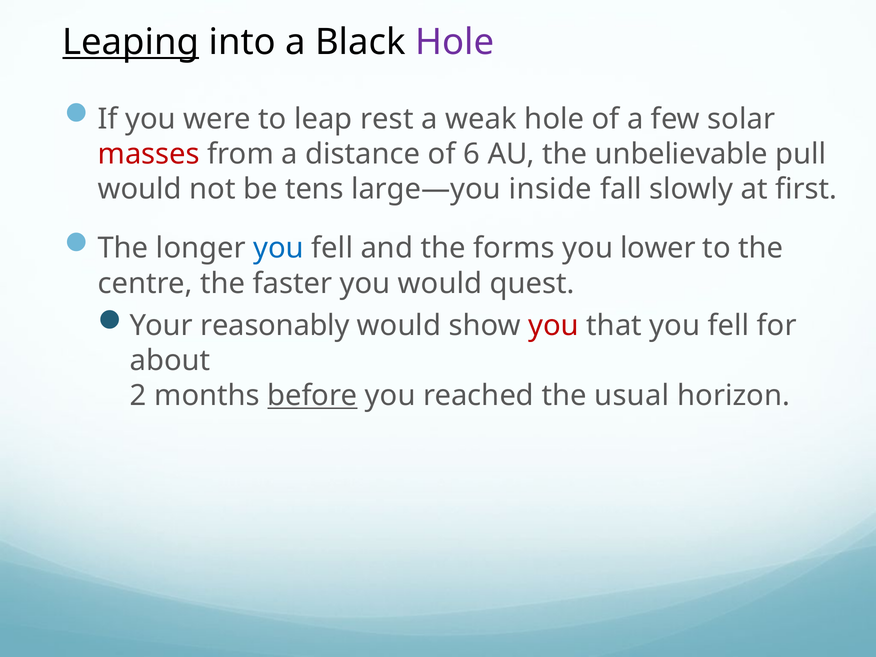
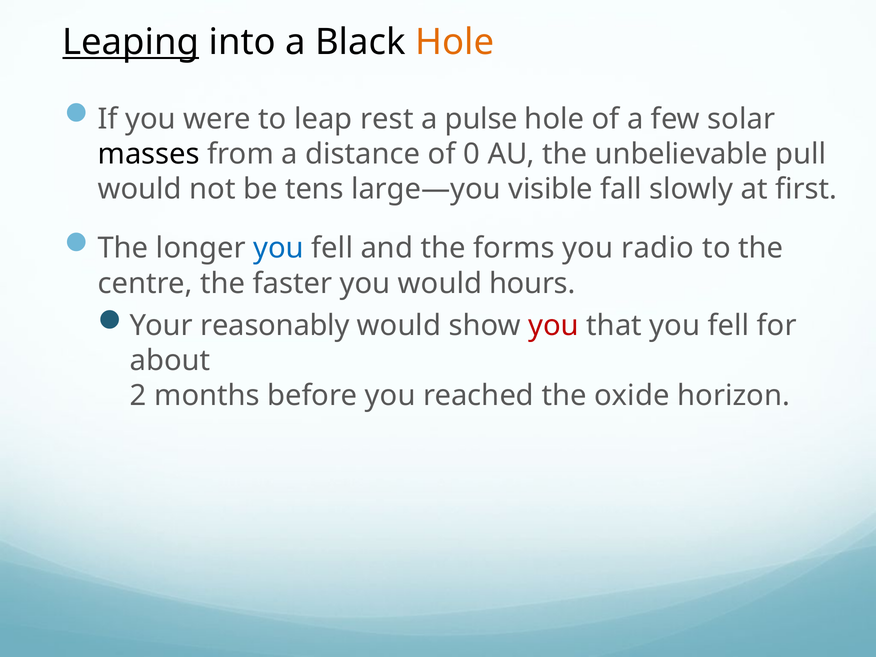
Hole colour: purple -> orange (455, 42)
weak: weak -> pulse (481, 119)
masses colour: red -> black (149, 154)
6: 6 -> 0 (472, 154)
inside: inside -> visible (551, 189)
lower: lower -> radio (658, 248)
quest: quest -> hours (532, 283)
before underline: present -> none (312, 396)
usual: usual -> oxide (632, 396)
